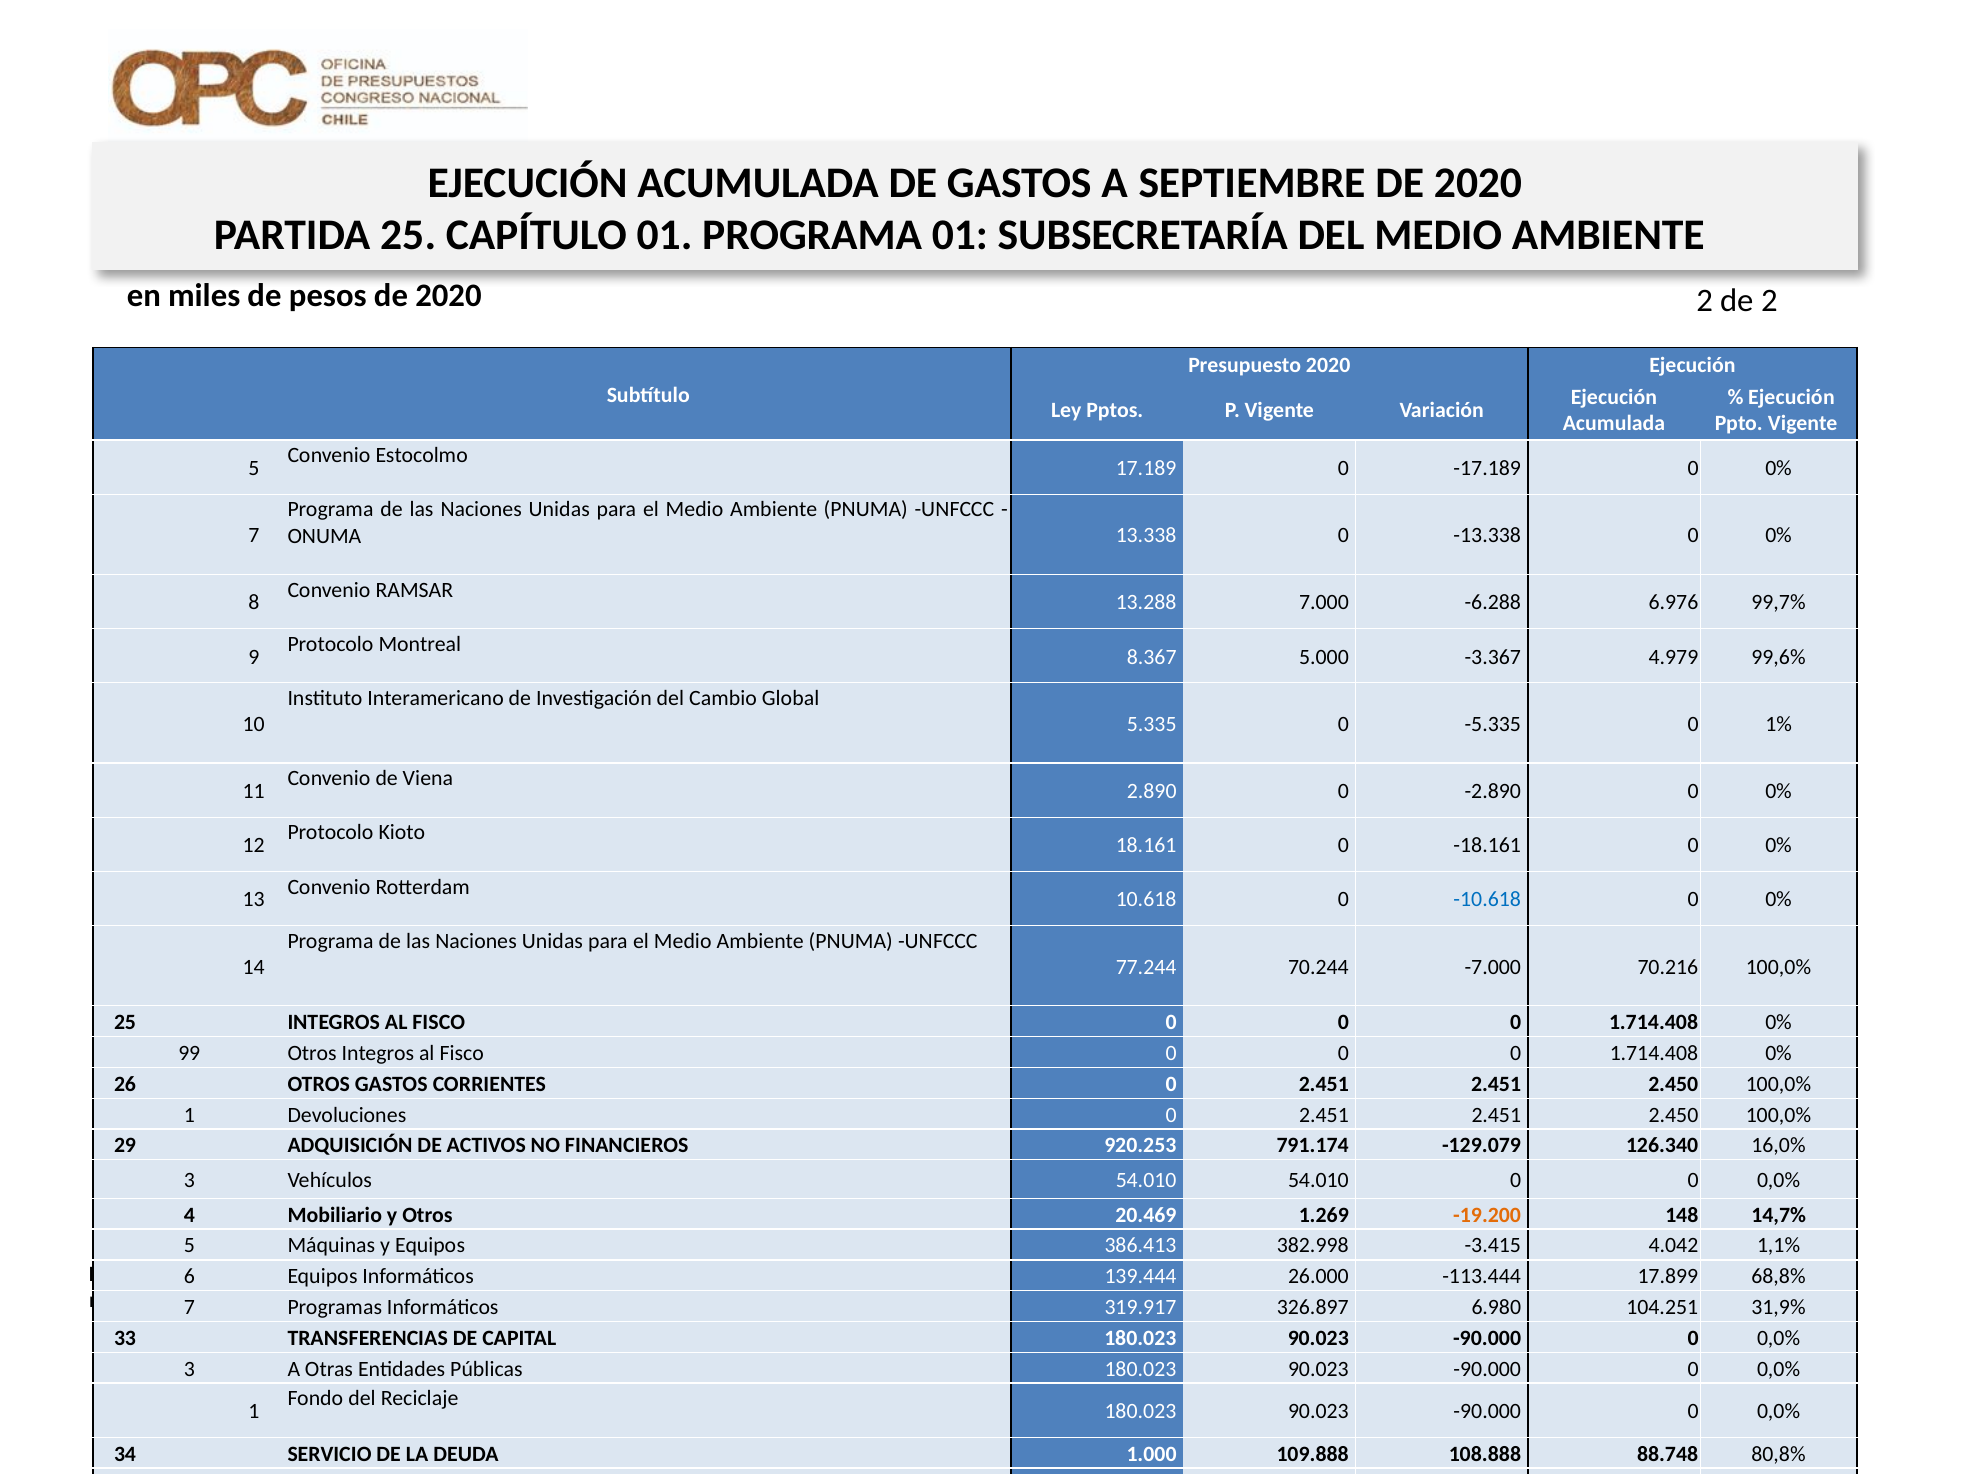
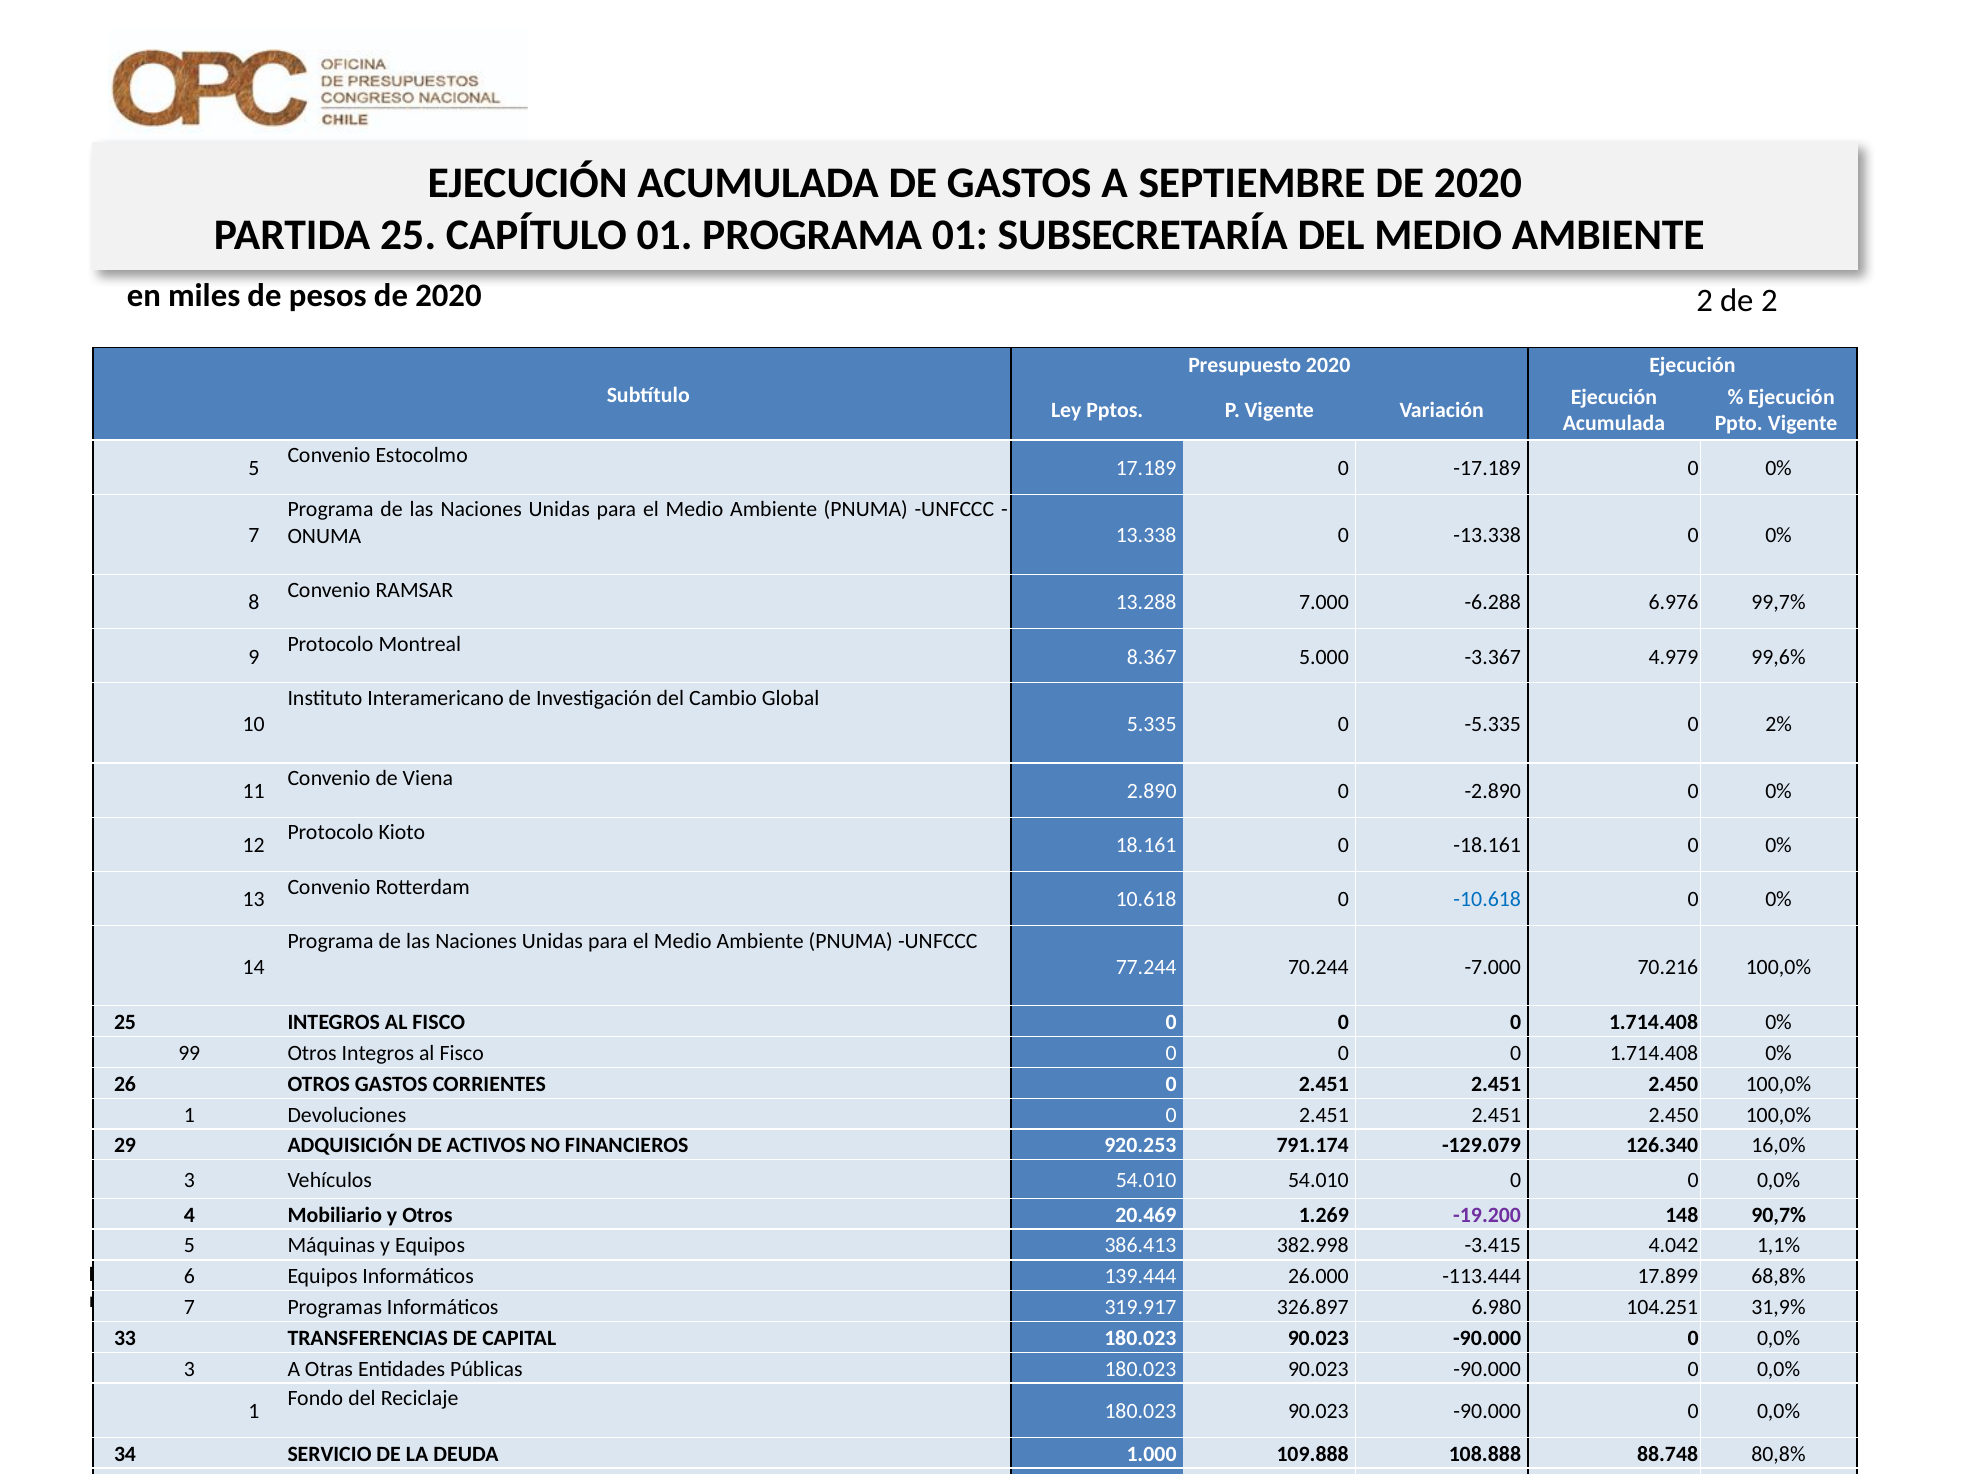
1%: 1% -> 2% (1779, 724)
-19.200 colour: orange -> purple (1487, 1215)
14,7%: 14,7% -> 90,7% (1779, 1215)
